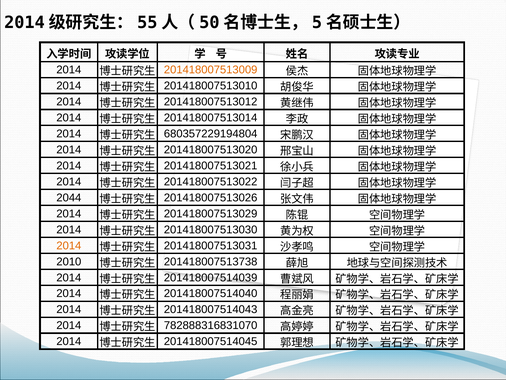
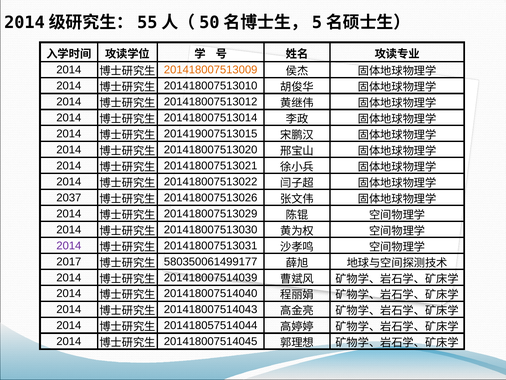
680357229194804: 680357229194804 -> 201419007513015 (211, 134)
2044: 2044 -> 2037 (69, 197)
2014 colour: orange -> purple (69, 245)
2010: 2010 -> 2017 (69, 261)
201418007513738: 201418007513738 -> 580350061499177 (211, 261)
782888316831070: 782888316831070 -> 201418057514044 (211, 325)
